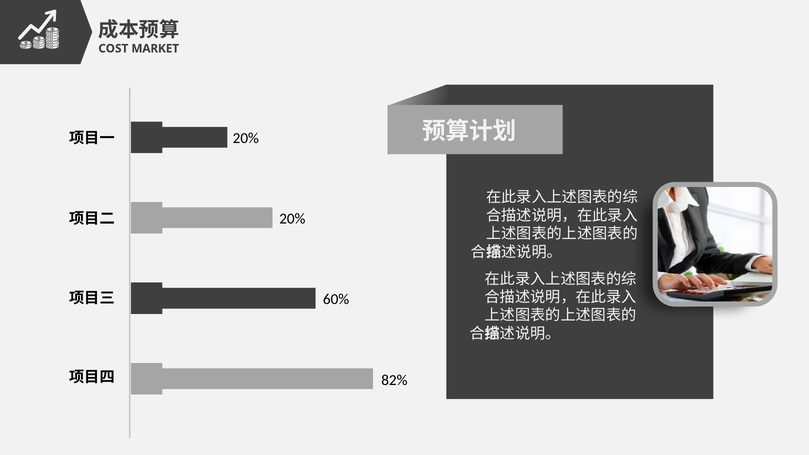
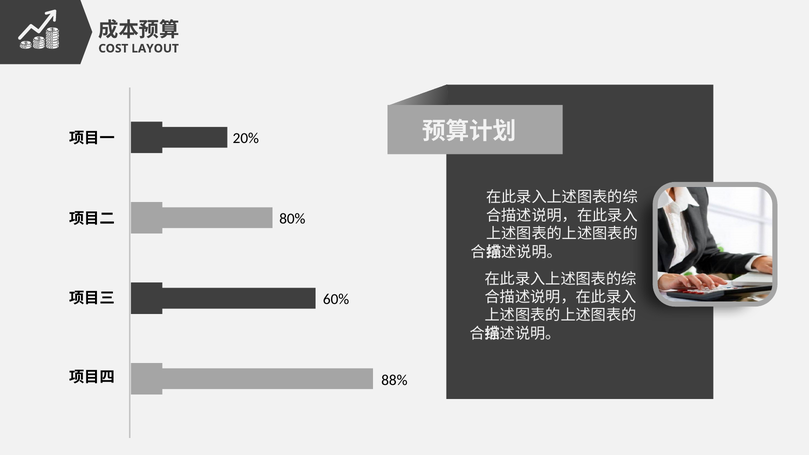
MARKET: MARKET -> LAYOUT (155, 49)
20%: 20% -> 80% (292, 219)
82%: 82% -> 88% (394, 380)
